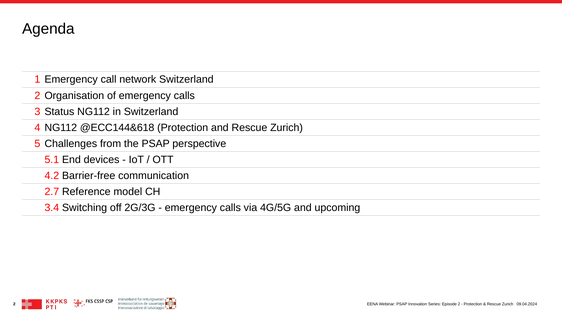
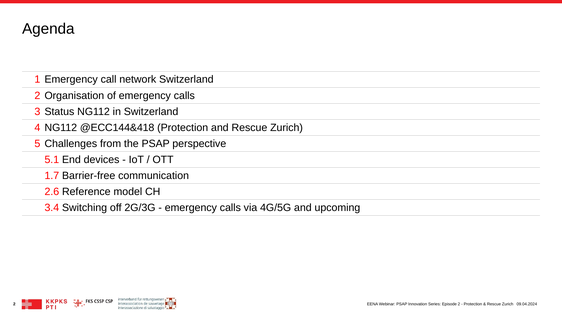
@ECC144&618: @ECC144&618 -> @ECC144&418 (117, 128)
4.2: 4.2 -> 1.7 (52, 176)
2.7: 2.7 -> 2.6 (52, 192)
